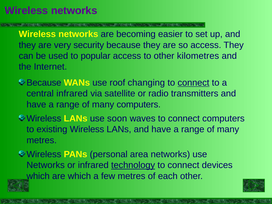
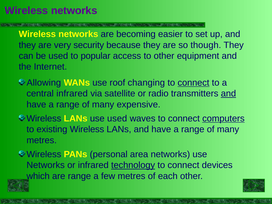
so access: access -> though (206, 45)
kilometres: kilometres -> equipment (198, 56)
Because: Because -> Allowing (44, 83)
and underline: none -> present (228, 94)
many computers: computers -> expensive (139, 104)
use soon: soon -> used (117, 118)
computers underline: none -> present (223, 118)
are which: which -> range (79, 176)
